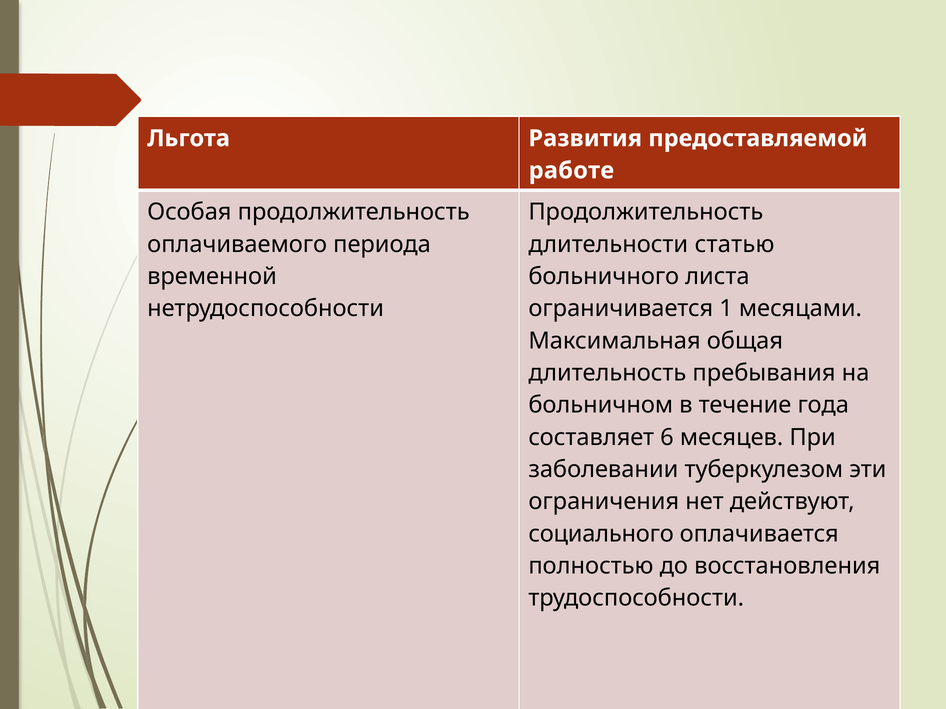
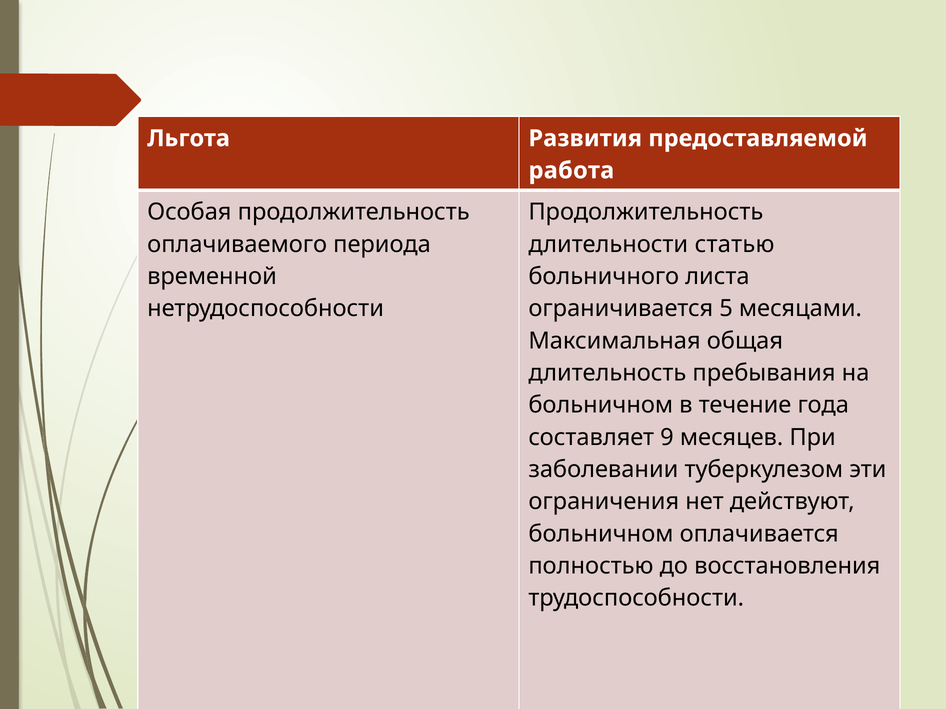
работе: работе -> работа (571, 171)
1: 1 -> 5 (726, 309)
6: 6 -> 9 (667, 438)
социального: социального -> больничном (601, 534)
